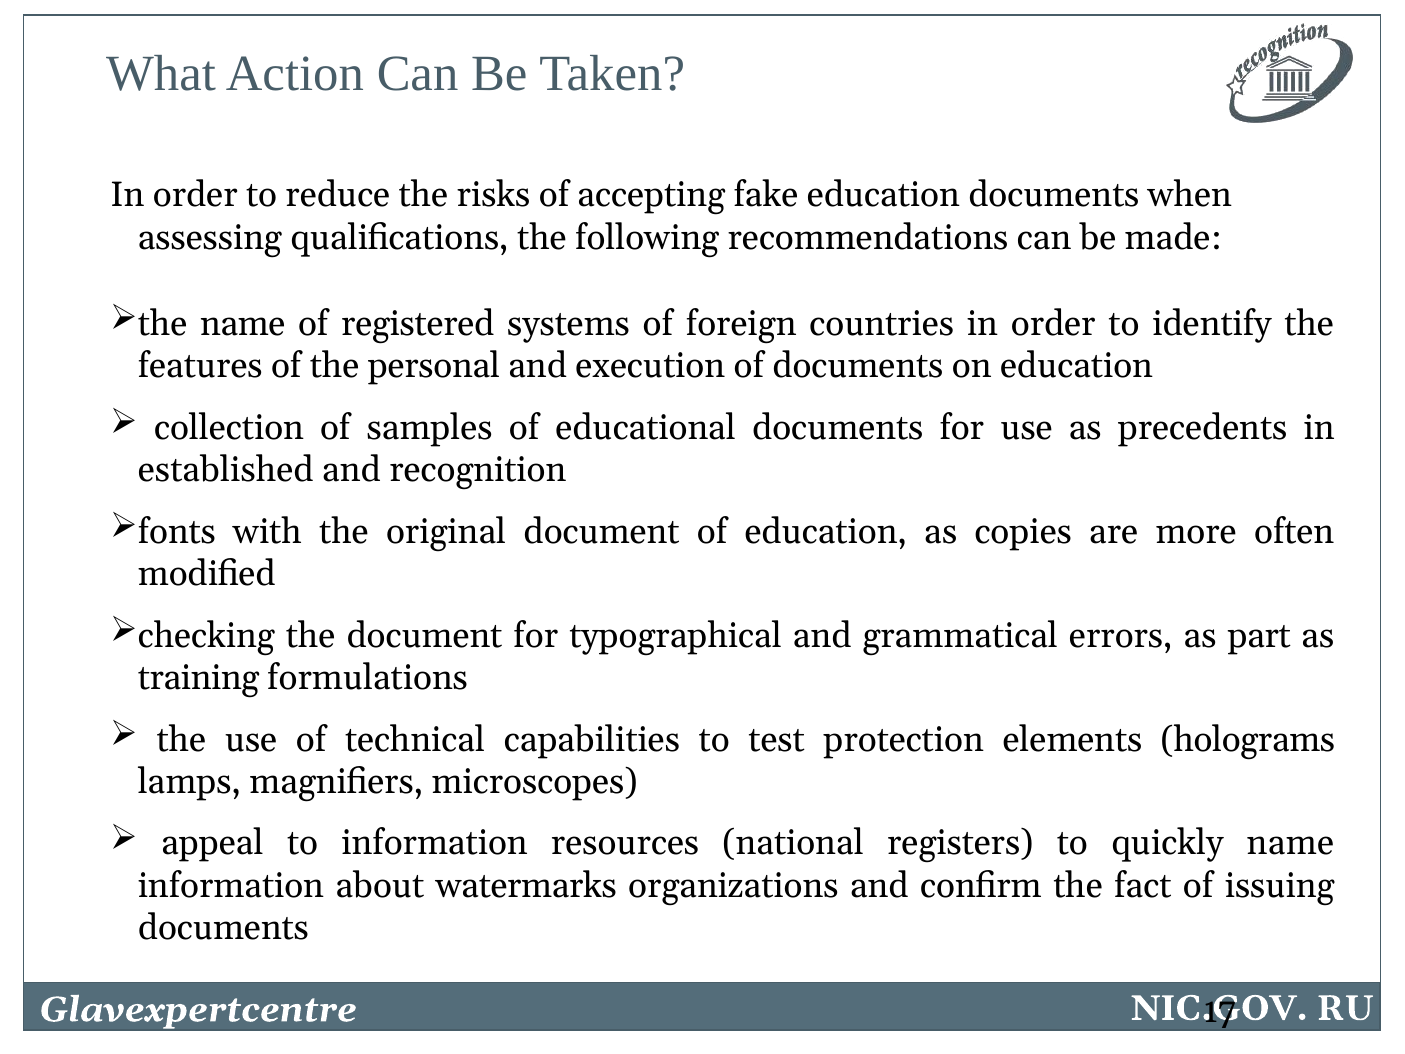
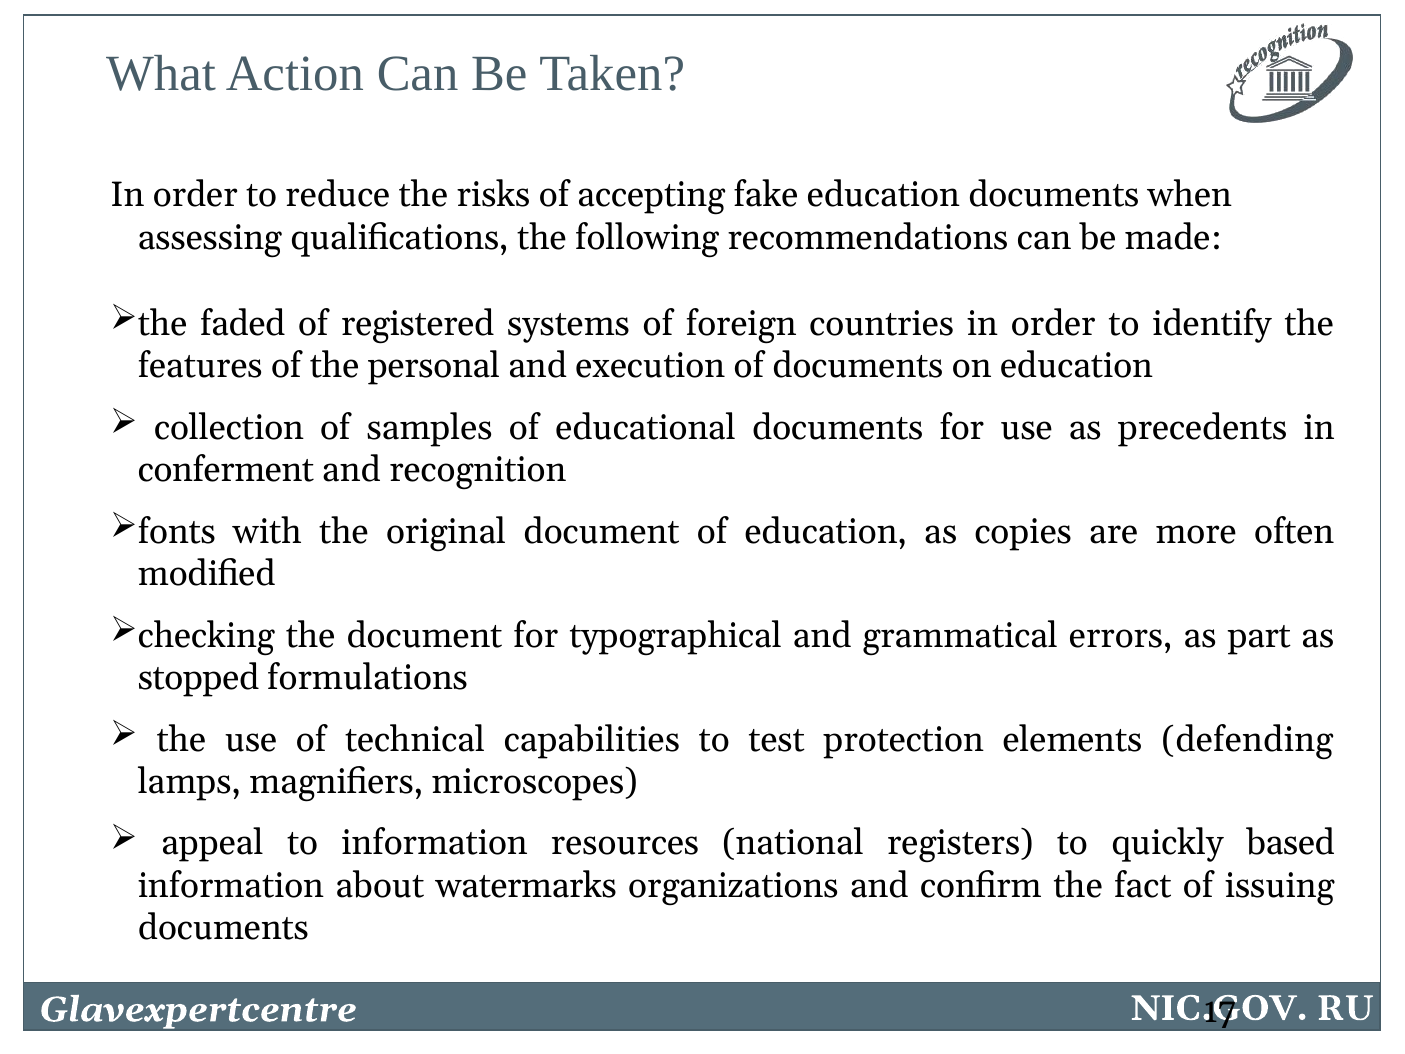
the name: name -> faded (243, 324)
established: established -> conferment (226, 470)
training: training -> stopped (199, 678)
holograms: holograms -> defending (1248, 739)
quickly name: name -> based (1291, 843)
